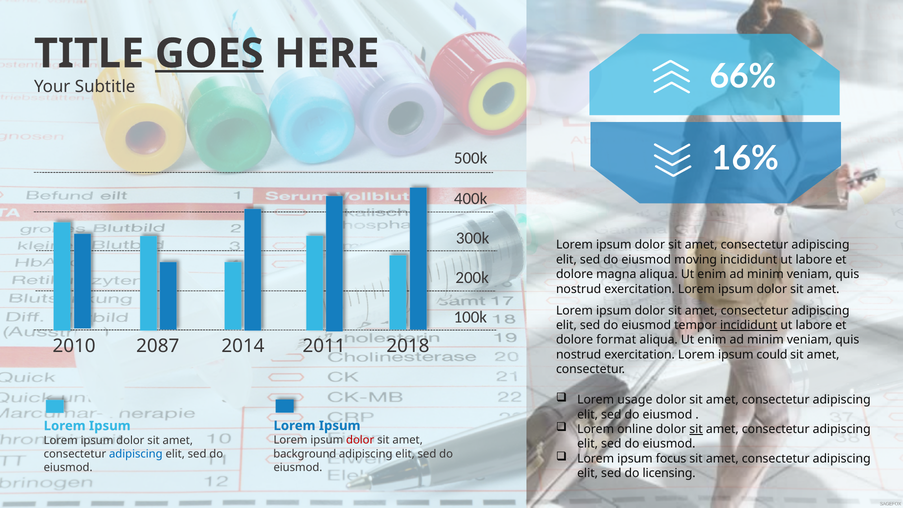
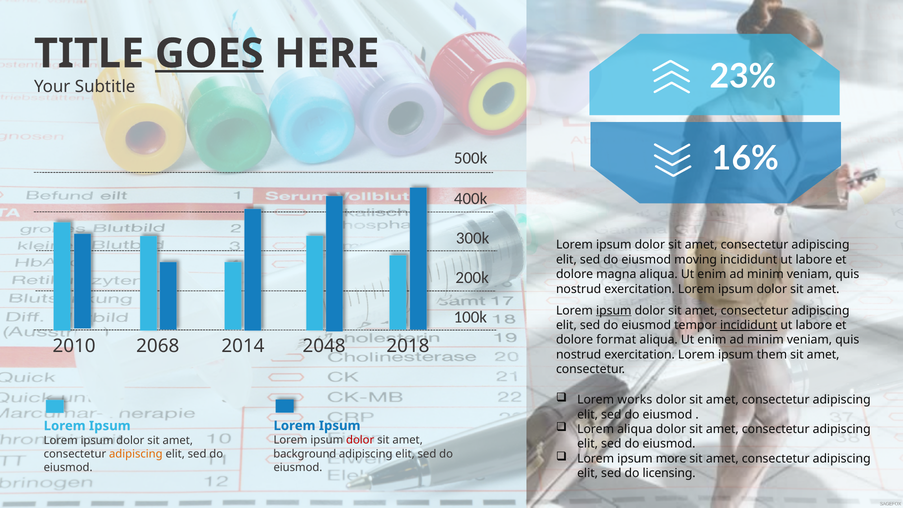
66%: 66% -> 23% (743, 77)
ipsum underline: none -> present (614, 310)
2087: 2087 -> 2068 (158, 346)
2011: 2011 -> 2048 (324, 346)
could: could -> them (772, 355)
usage: usage -> works (635, 400)
Lorem online: online -> aliqua (635, 429)
sit underline: present -> none (696, 429)
adipiscing colour: blue -> orange (136, 454)
focus: focus -> more (671, 458)
